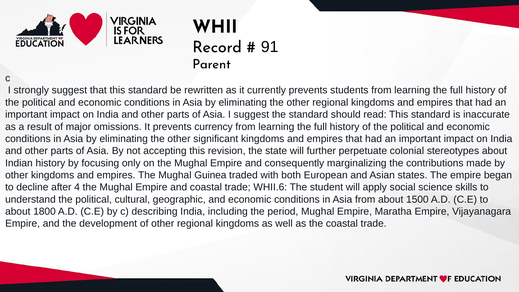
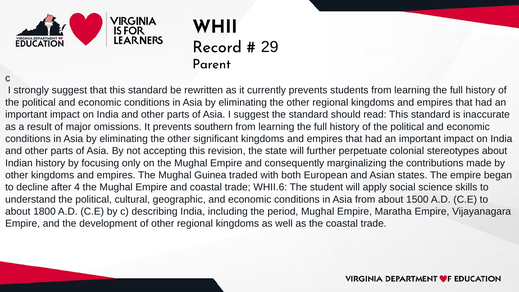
91: 91 -> 29 (270, 47)
currency: currency -> southern (214, 127)
